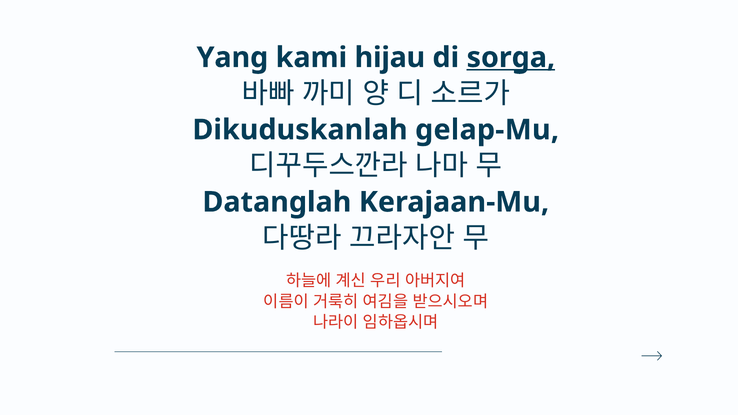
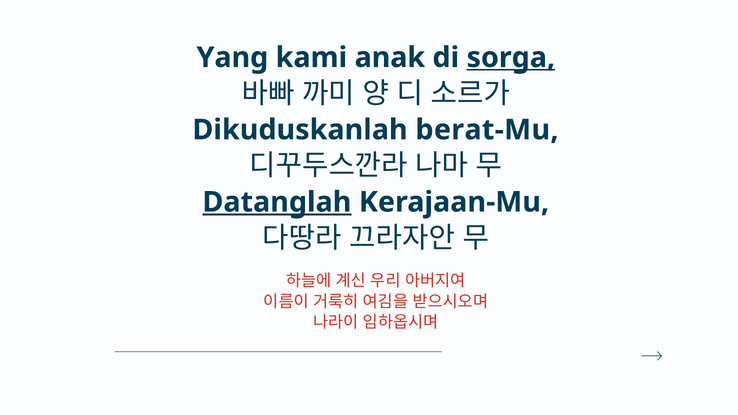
hijau: hijau -> anak (390, 58)
gelap-Mu: gelap-Mu -> berat-Mu (487, 130)
Datanglah underline: none -> present (277, 202)
